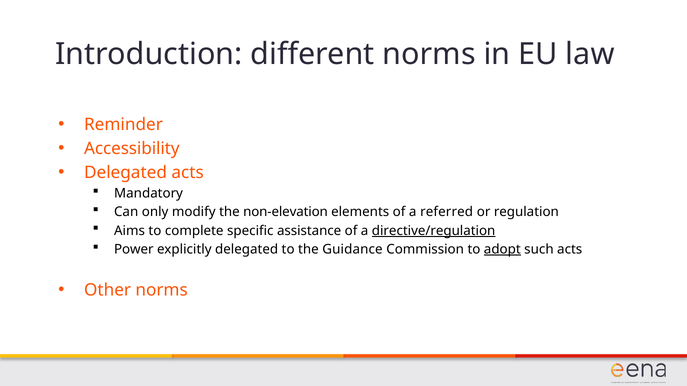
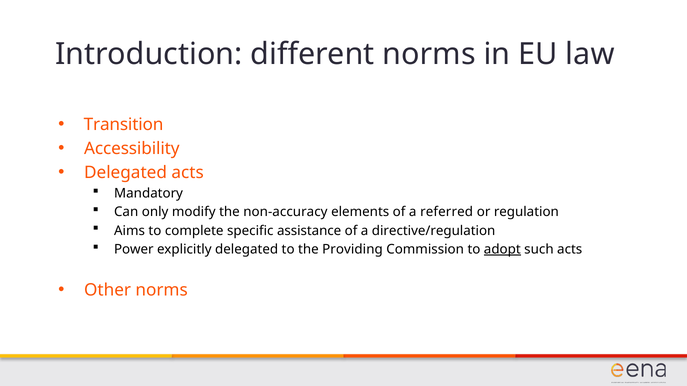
Reminder: Reminder -> Transition (124, 125)
non-elevation: non-elevation -> non-accuracy (285, 212)
directive/regulation underline: present -> none (434, 231)
Guidance: Guidance -> Providing (352, 250)
